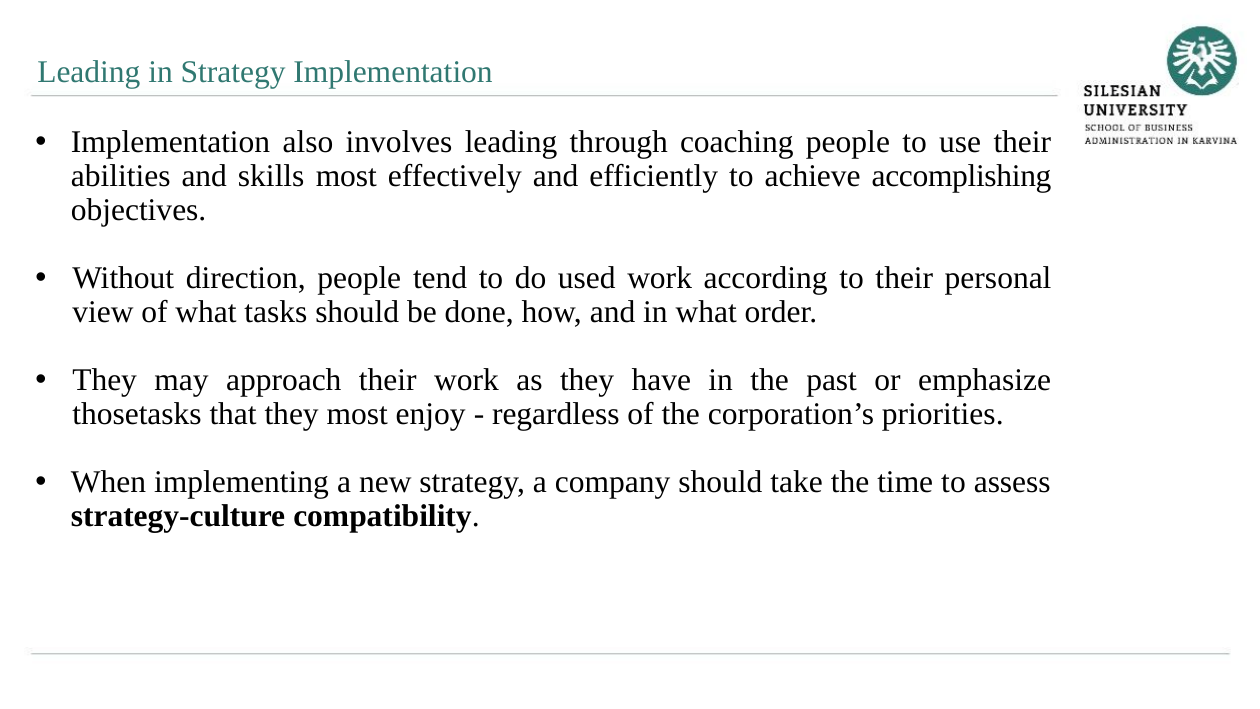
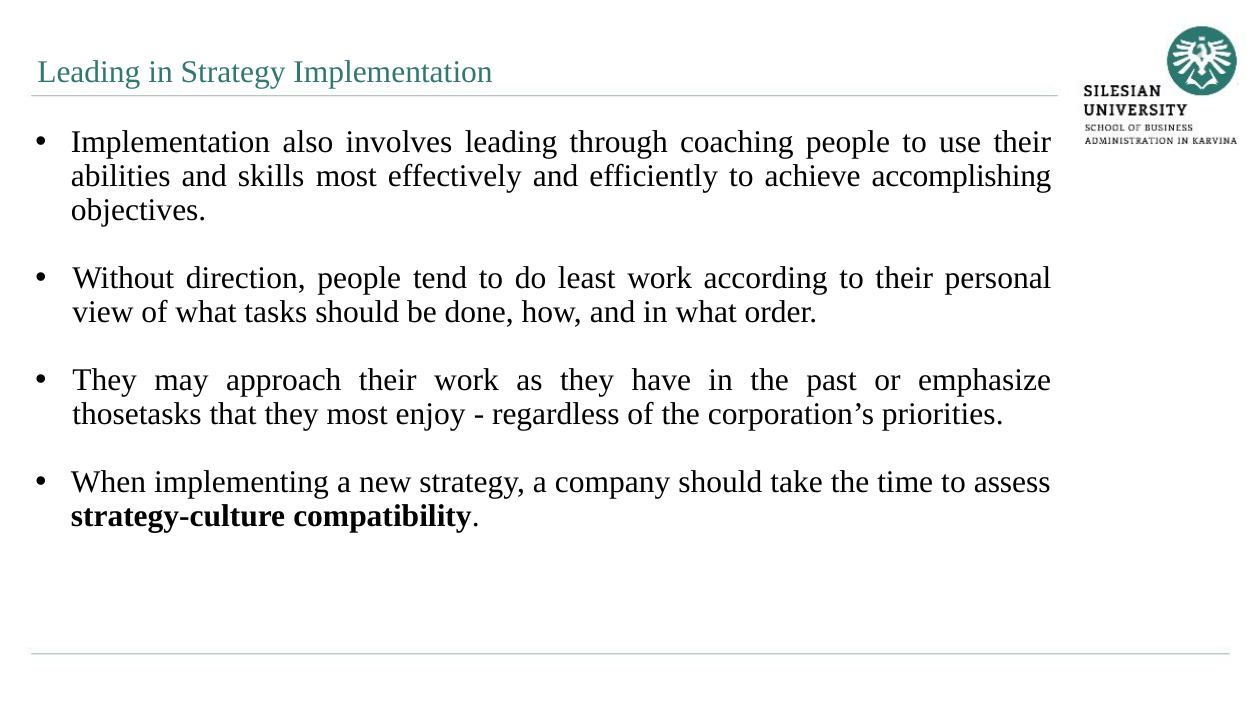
used: used -> least (587, 278)
